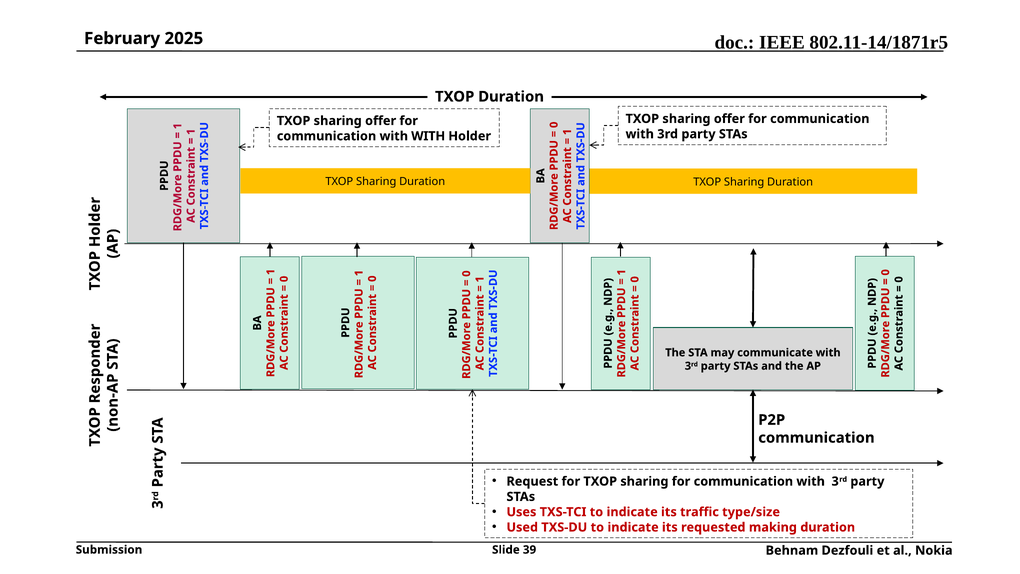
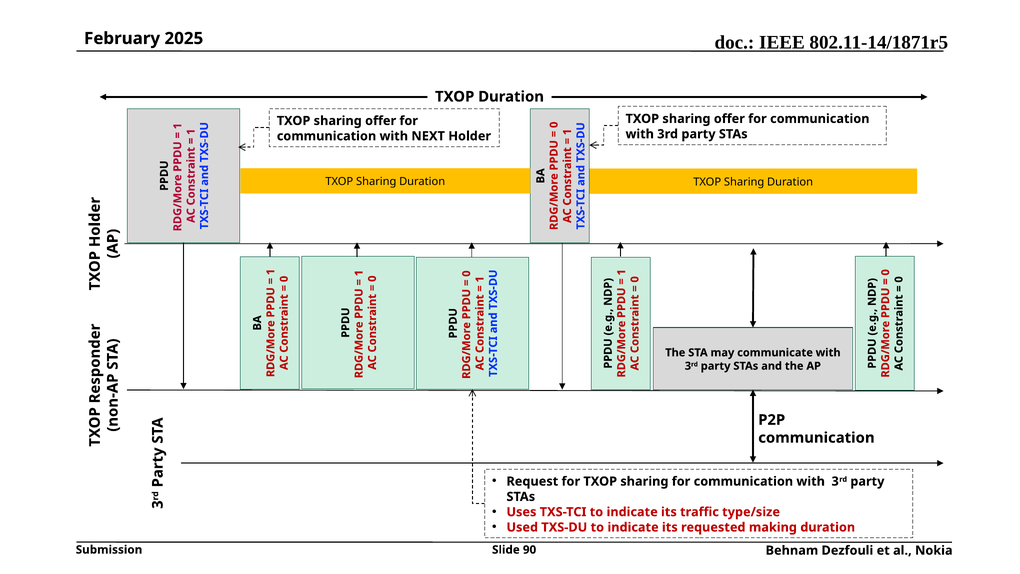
with WITH: WITH -> NEXT (428, 136)
39: 39 -> 90 (530, 550)
